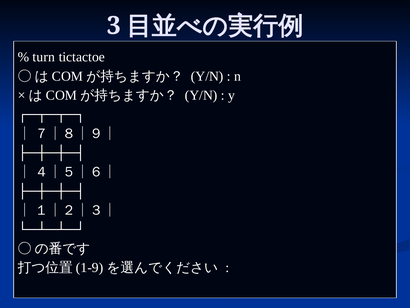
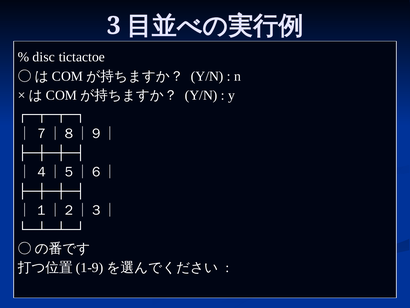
turn: turn -> disc (44, 57)
